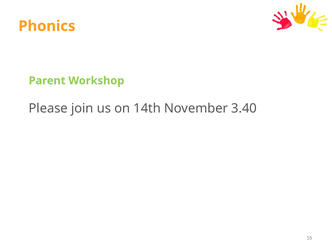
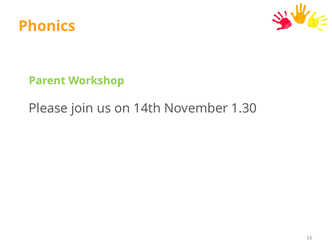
3.40: 3.40 -> 1.30 (244, 108)
